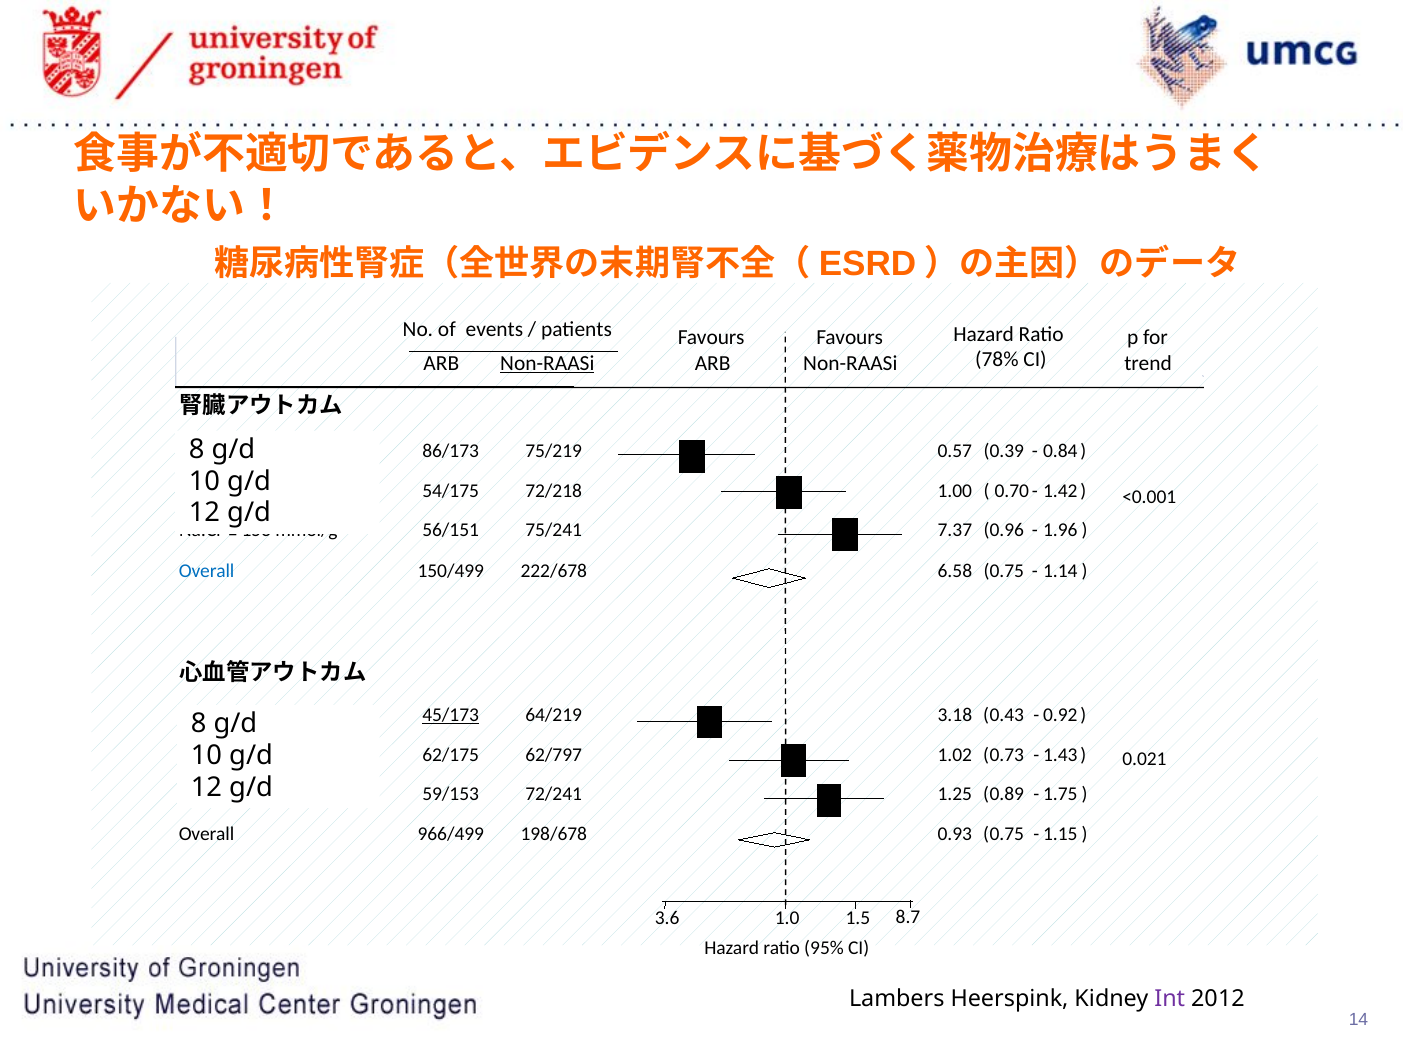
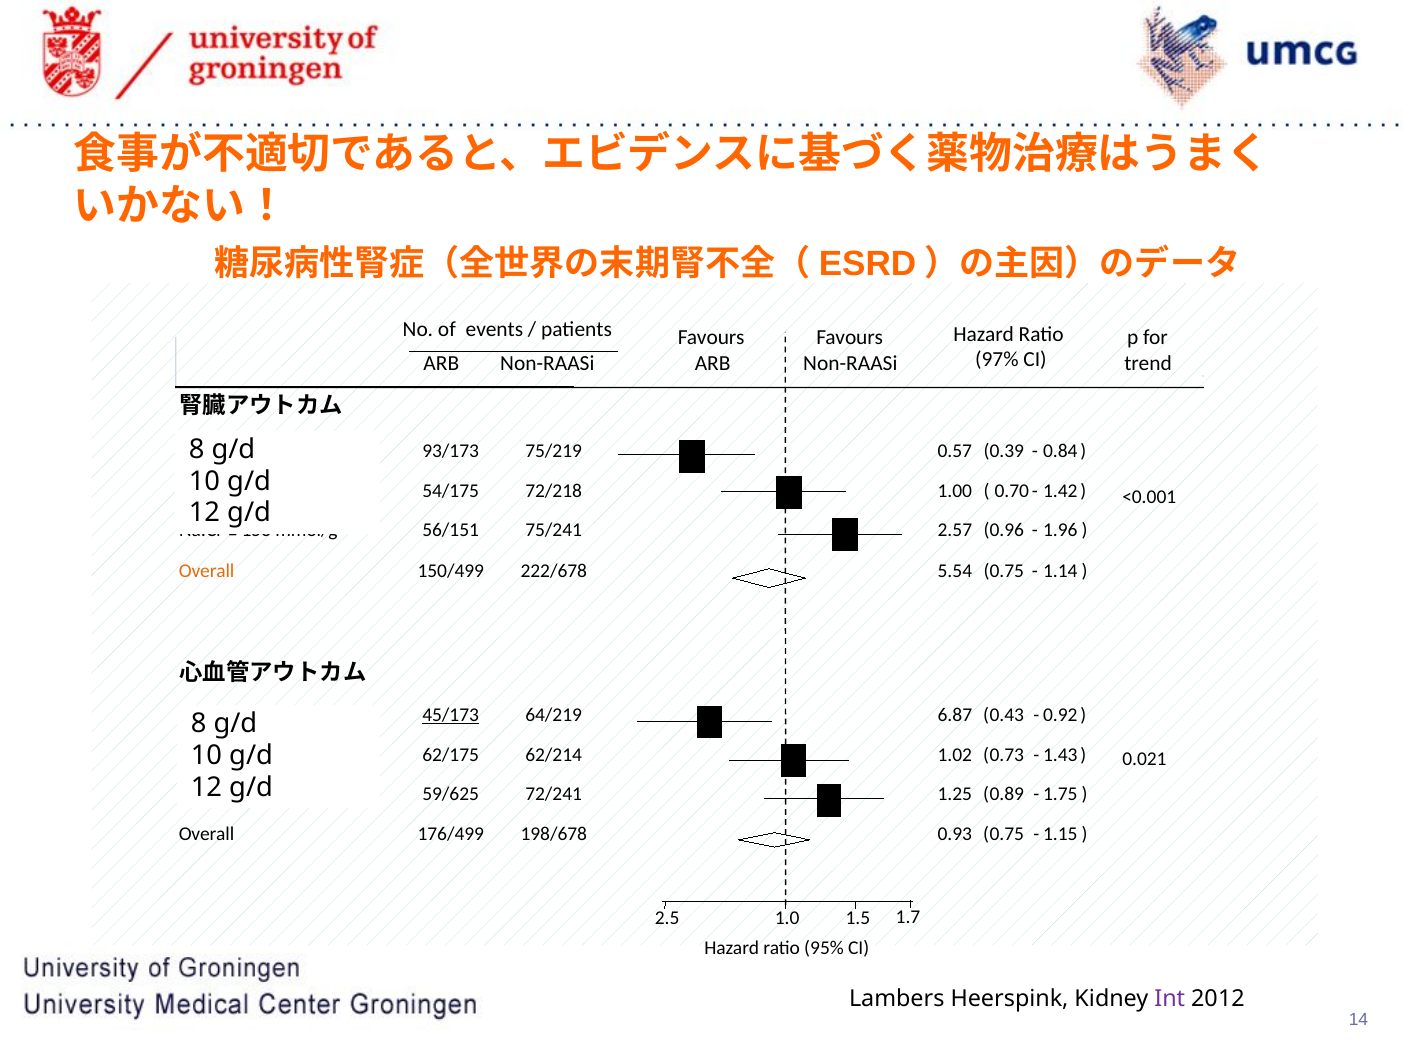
78%: 78% -> 97% (997, 360)
Non-RAASi underline: present -> none (547, 363)
86/173: 86/173 -> 93/173 (451, 451)
7.37: 7.37 -> 2.57 (955, 530)
Overall colour: blue -> orange (207, 571)
6.58: 6.58 -> 5.54 (955, 571)
3.18: 3.18 -> 6.87 (955, 715)
62/797: 62/797 -> 62/214 (554, 755)
59/153: 59/153 -> 59/625 (451, 795)
966/499: 966/499 -> 176/499 (451, 834)
3.6: 3.6 -> 2.5 (667, 918)
8.7: 8.7 -> 1.7 (908, 917)
